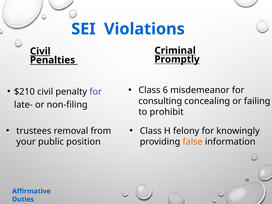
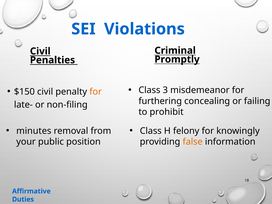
6: 6 -> 3 (165, 90)
$210: $210 -> $150 (24, 92)
for colour: purple -> orange (96, 92)
consulting: consulting -> furthering (160, 101)
trustees: trustees -> minutes (34, 131)
